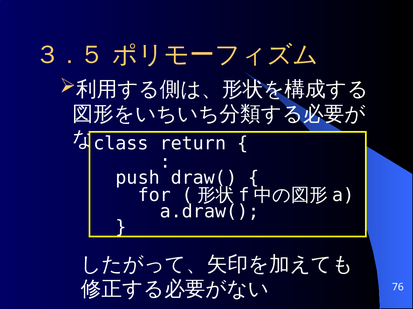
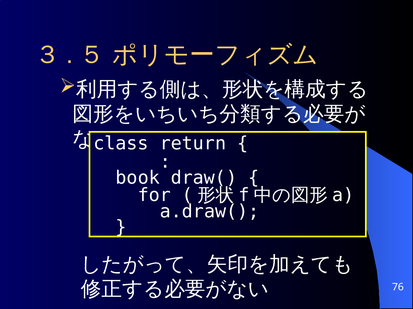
push: push -> book (138, 178)
